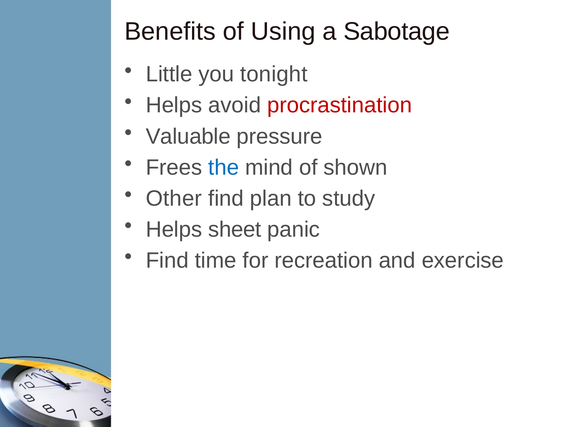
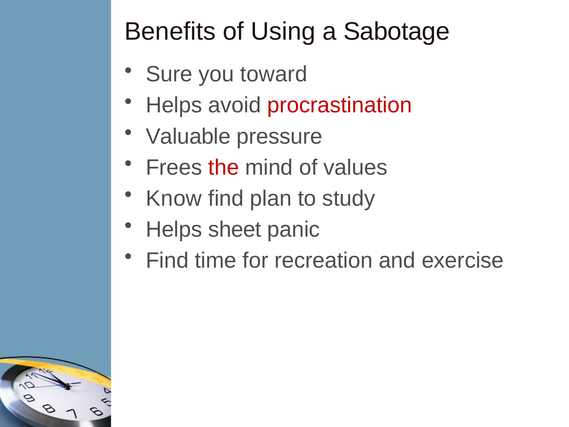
Little: Little -> Sure (169, 74)
tonight: tonight -> toward (274, 74)
the colour: blue -> red (224, 167)
shown: shown -> values (355, 167)
Other: Other -> Know (174, 198)
